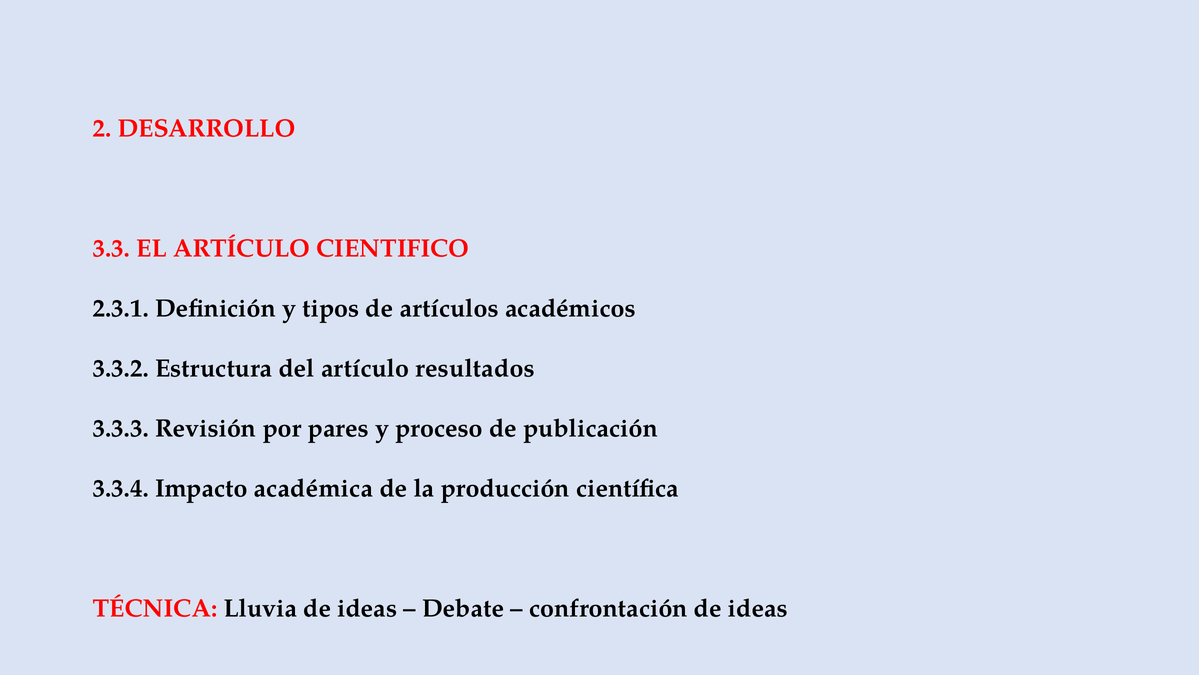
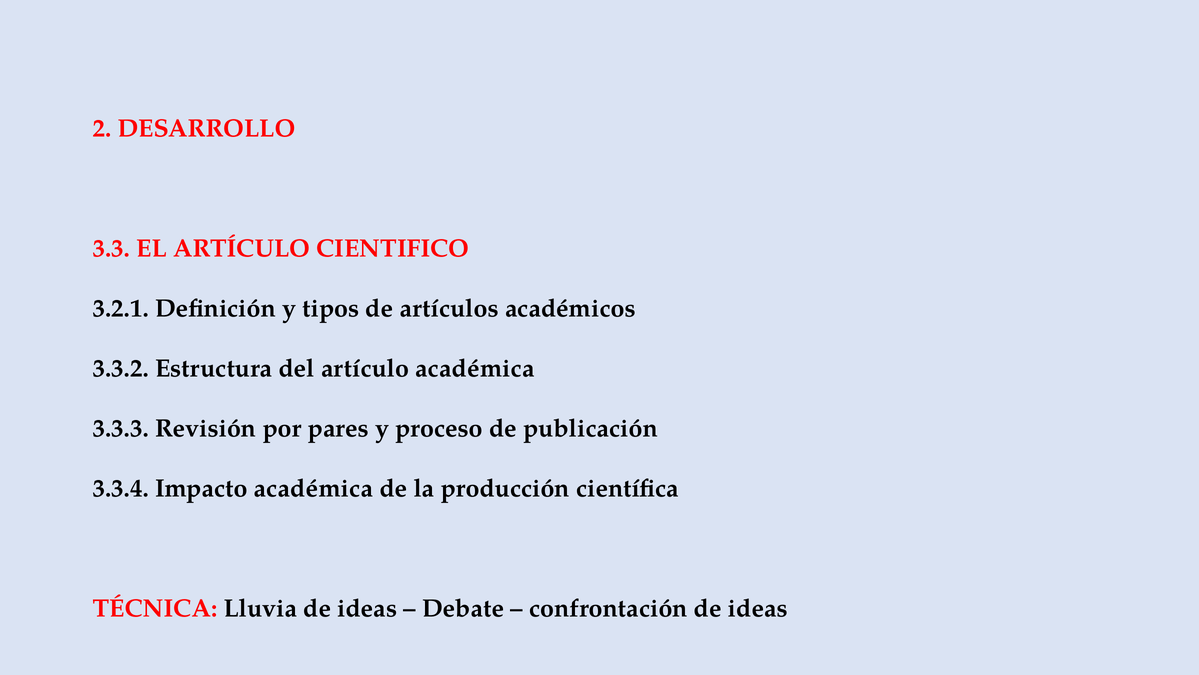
2.3.1: 2.3.1 -> 3.2.1 (121, 308)
artículo resultados: resultados -> académica (475, 368)
